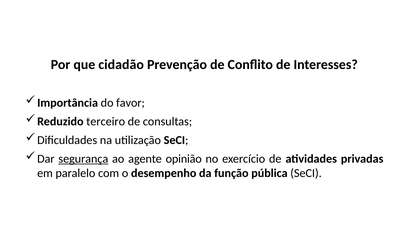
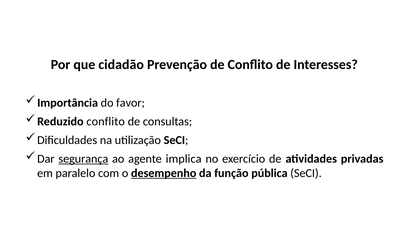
Reduzido terceiro: terceiro -> conflito (106, 122)
opinião: opinião -> implica (184, 159)
desempenho underline: none -> present (164, 174)
